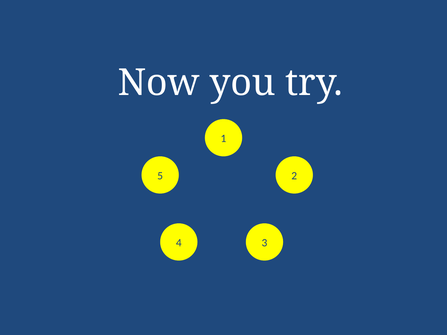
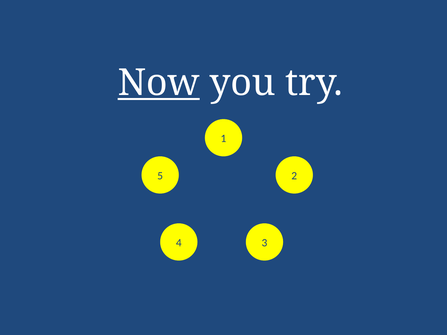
Now underline: none -> present (159, 83)
